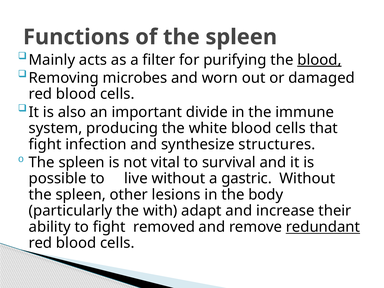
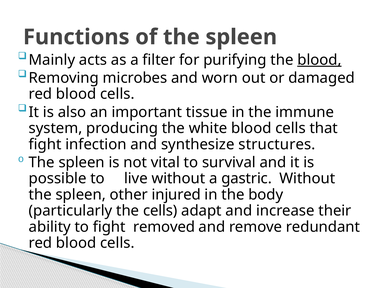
divide: divide -> tissue (207, 112)
lesions: lesions -> injured (176, 195)
the with: with -> cells (160, 211)
redundant underline: present -> none (323, 227)
